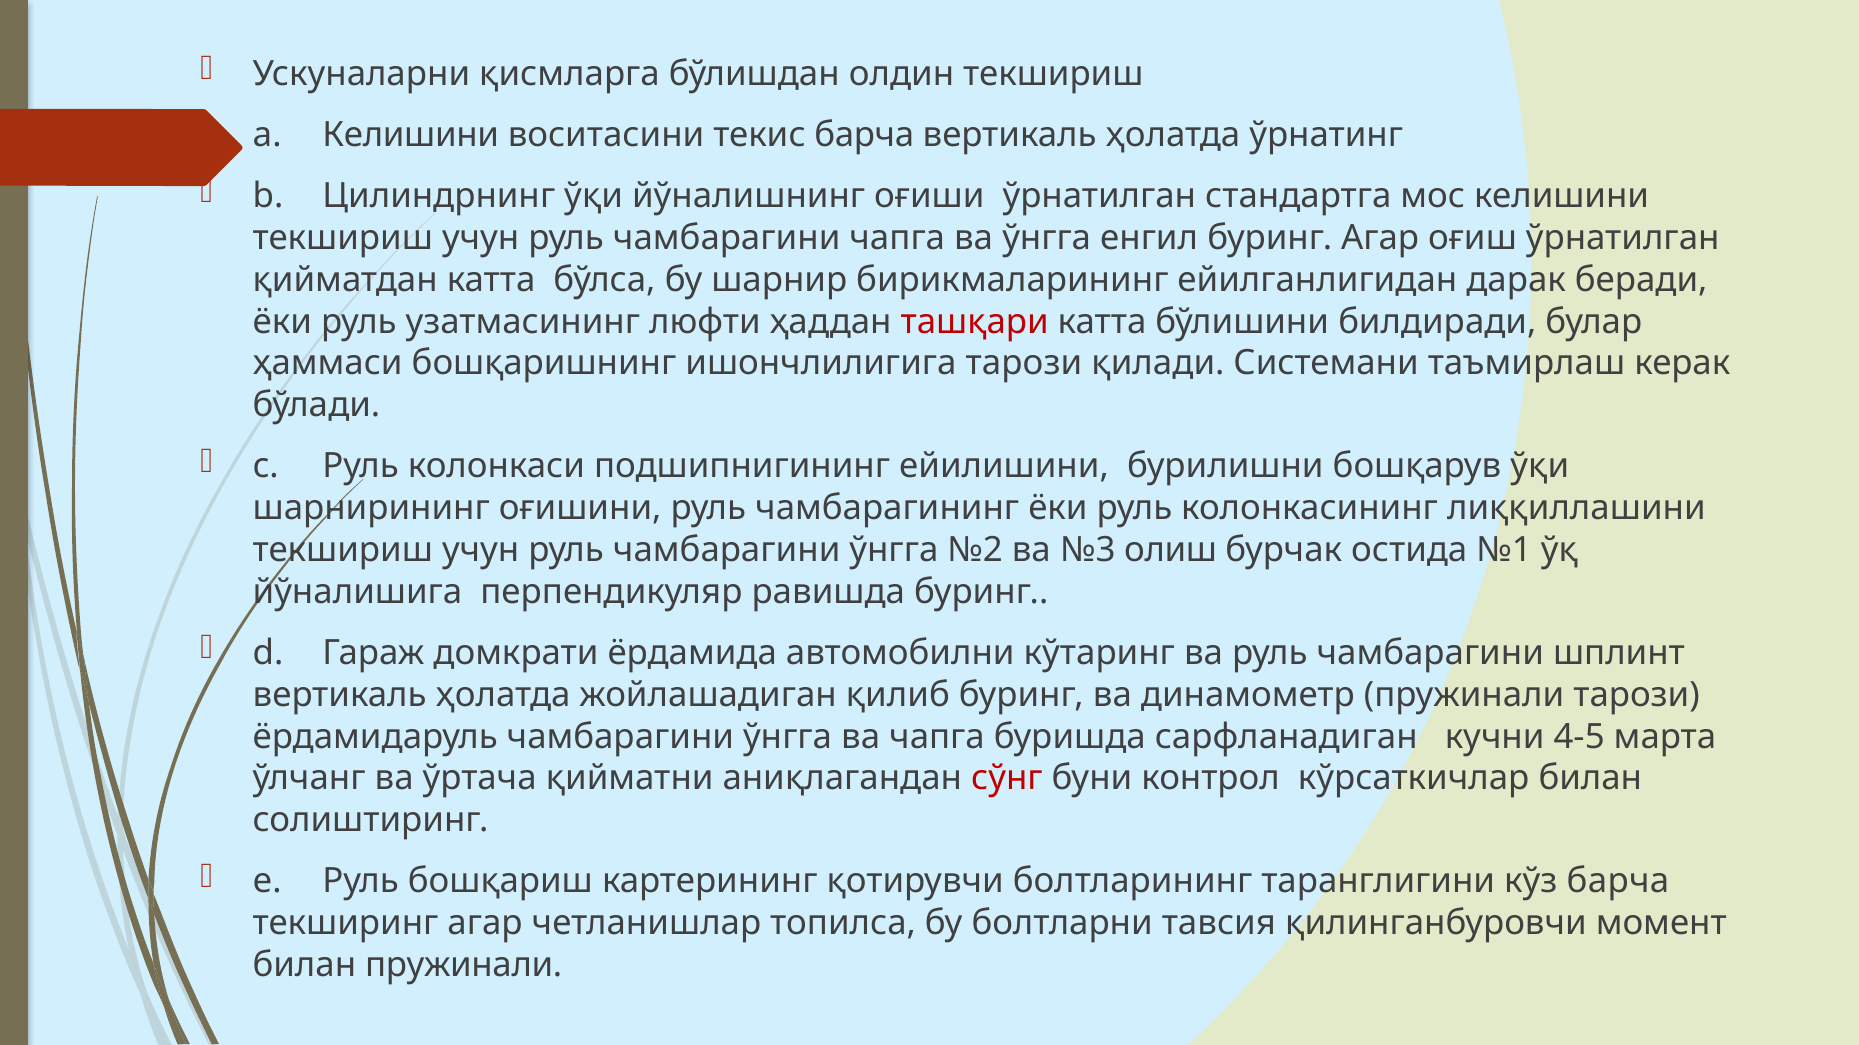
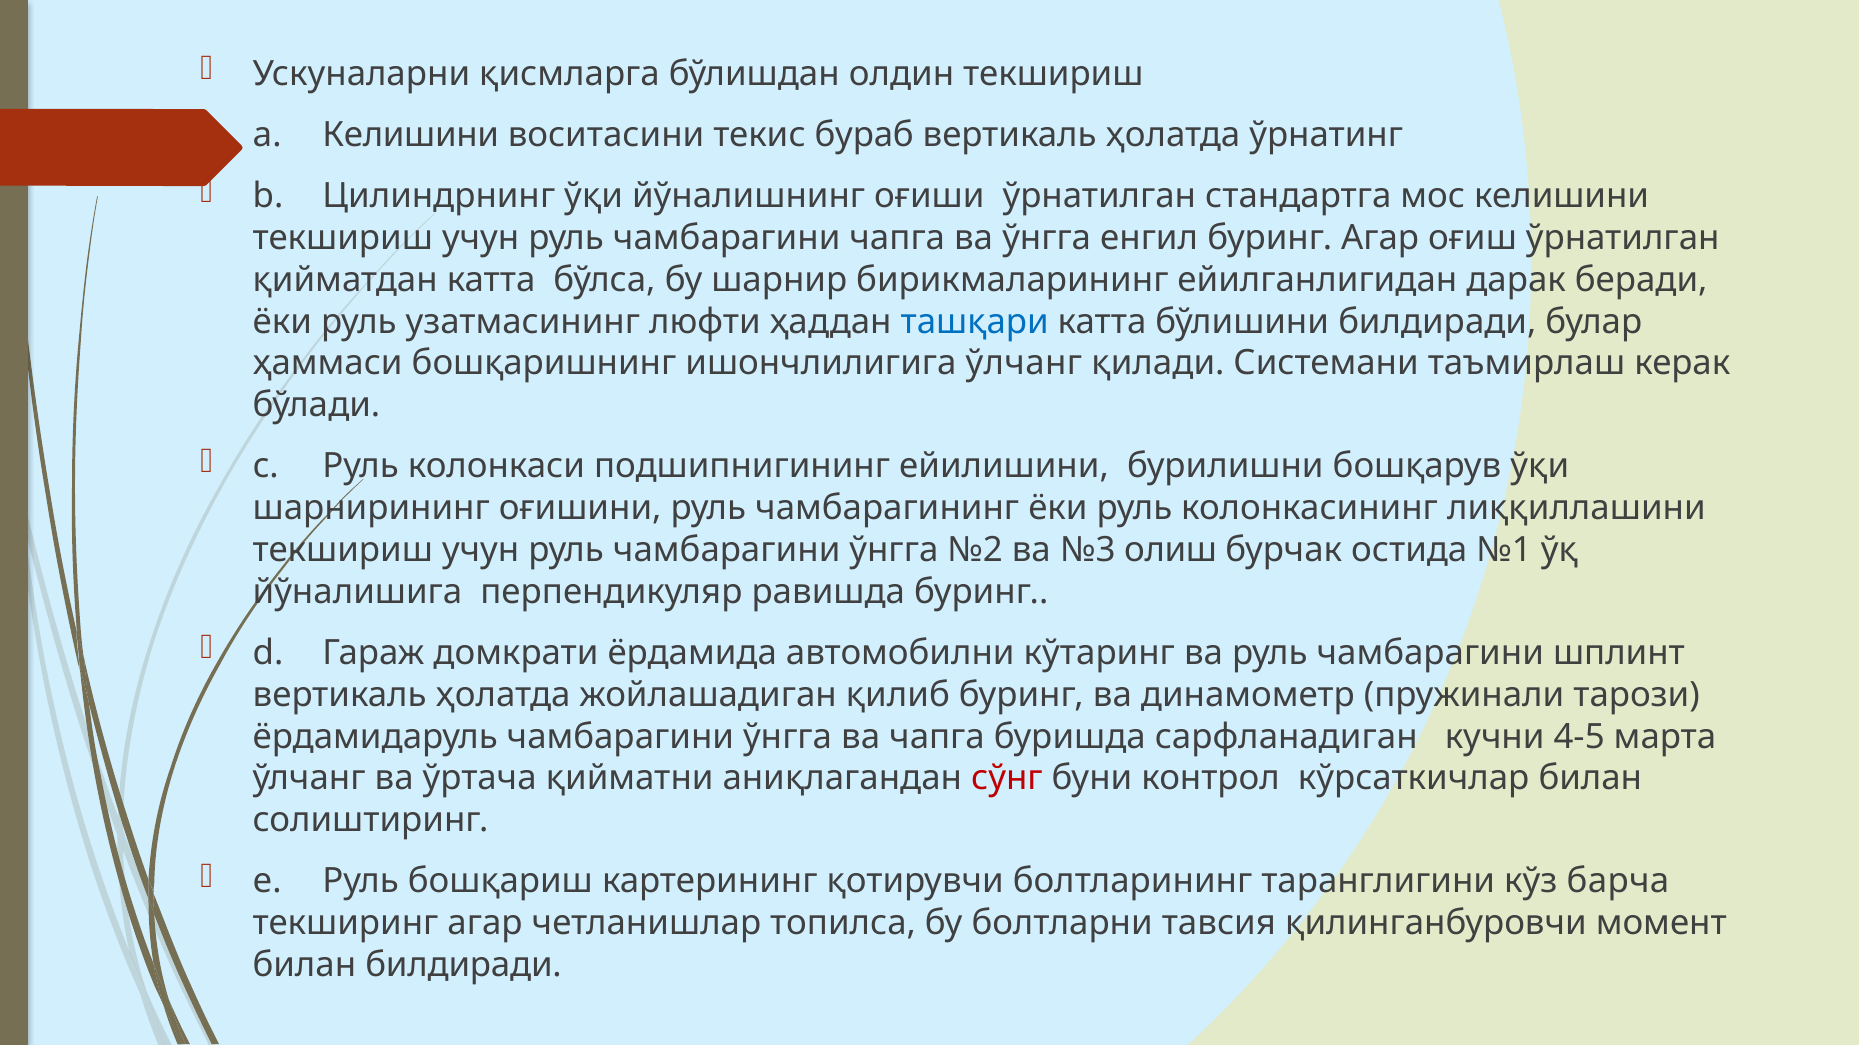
текис барча: барча -> бураб (864, 135)
ташқари colour: red -> blue (975, 322)
ишончлилигига тарози: тарози -> ўлчанг (1024, 364)
билан пружинали: пружинали -> билдиради (464, 966)
